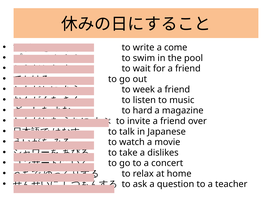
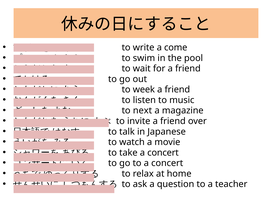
hard: hard -> next (142, 111)
take a dislikes: dislikes -> concert (163, 153)
